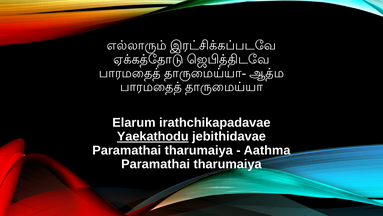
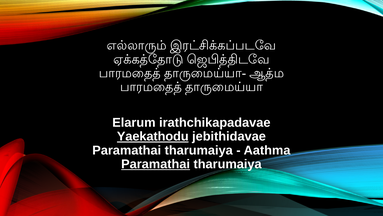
Paramathai underline: none -> present (156, 164)
